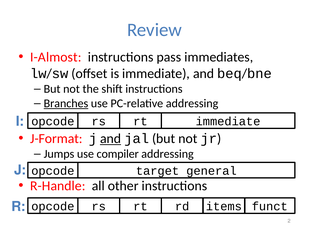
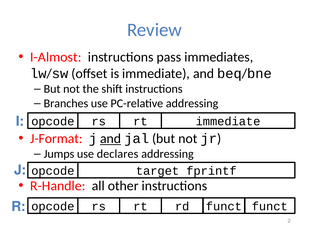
Branches underline: present -> none (66, 103)
compiler: compiler -> declares (118, 154)
general: general -> fprintf (211, 171)
rd items: items -> funct (224, 206)
